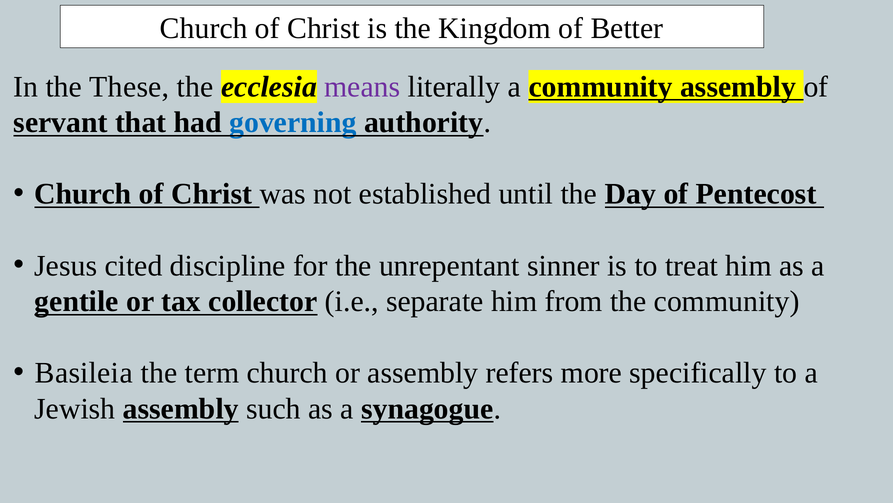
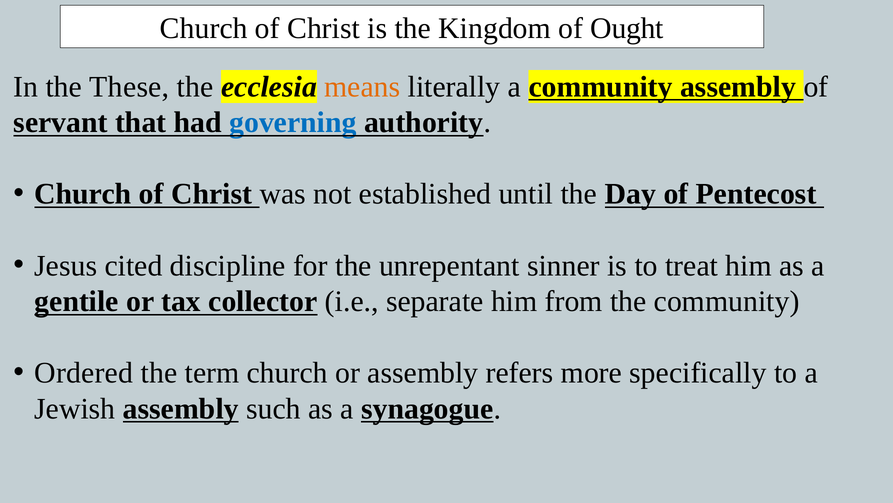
Better: Better -> Ought (627, 29)
means colour: purple -> orange (362, 87)
Basileia: Basileia -> Ordered (84, 373)
